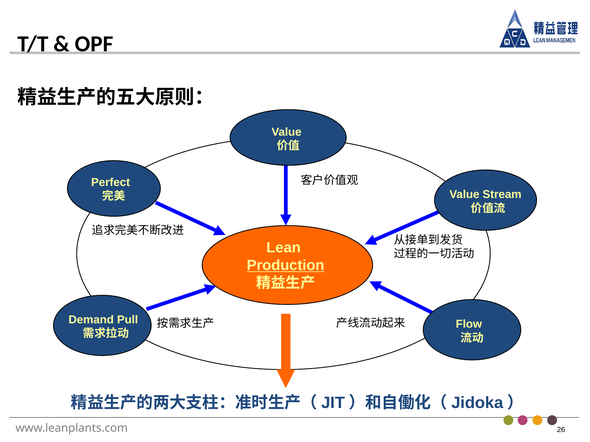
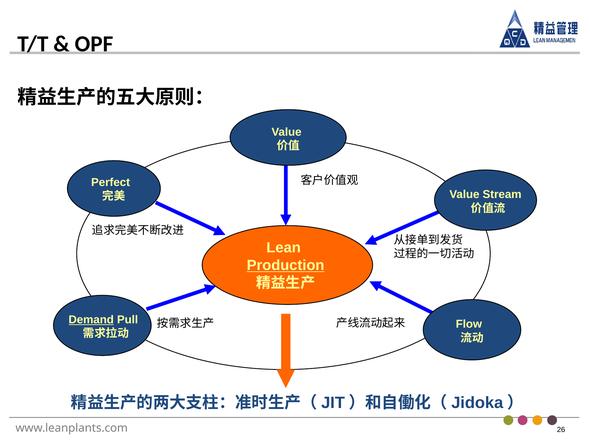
Demand underline: none -> present (91, 320)
